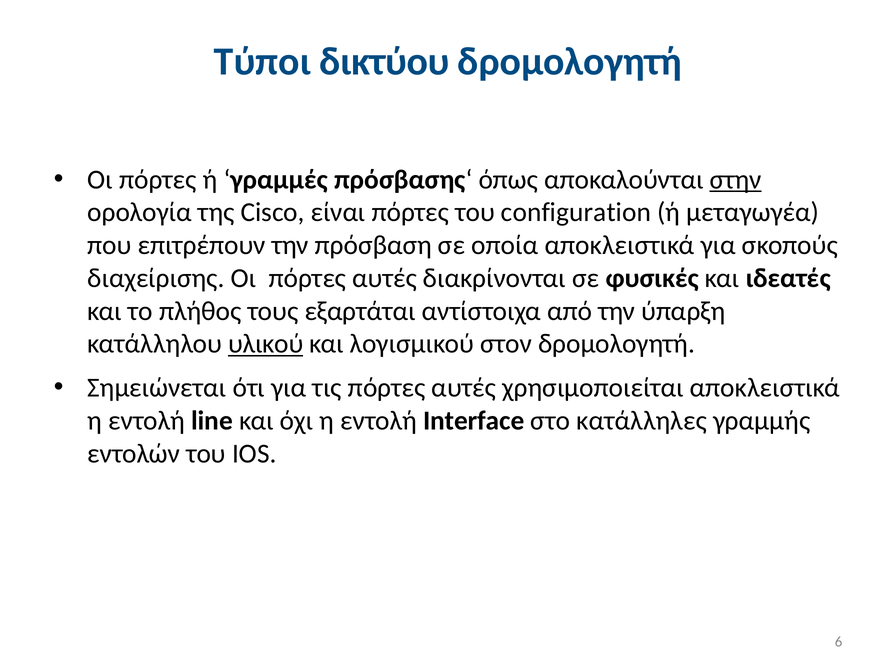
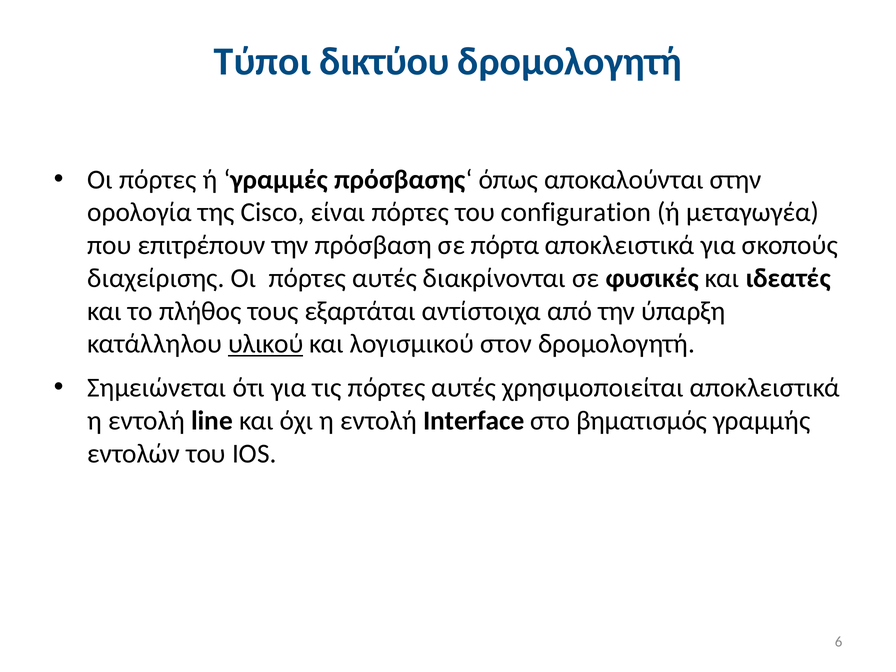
στην underline: present -> none (736, 180)
οποία: οποία -> πόρτα (505, 245)
κατάλληλες: κατάλληλες -> βηματισμός (642, 421)
